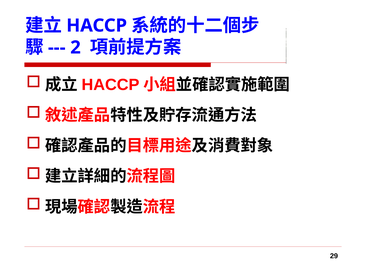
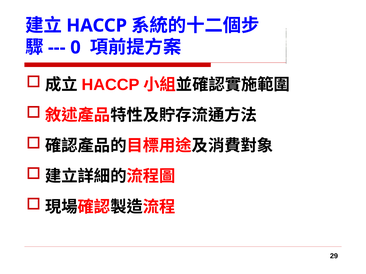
2: 2 -> 0 (76, 48)
